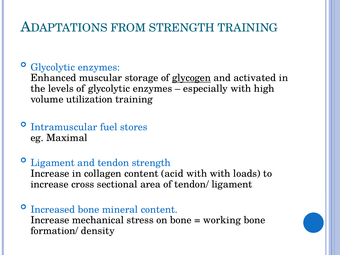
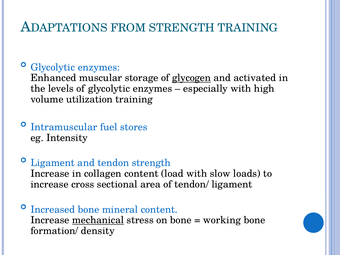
Maximal: Maximal -> Intensity (67, 138)
acid: acid -> load (172, 174)
with with: with -> slow (220, 174)
mechanical underline: none -> present (98, 220)
